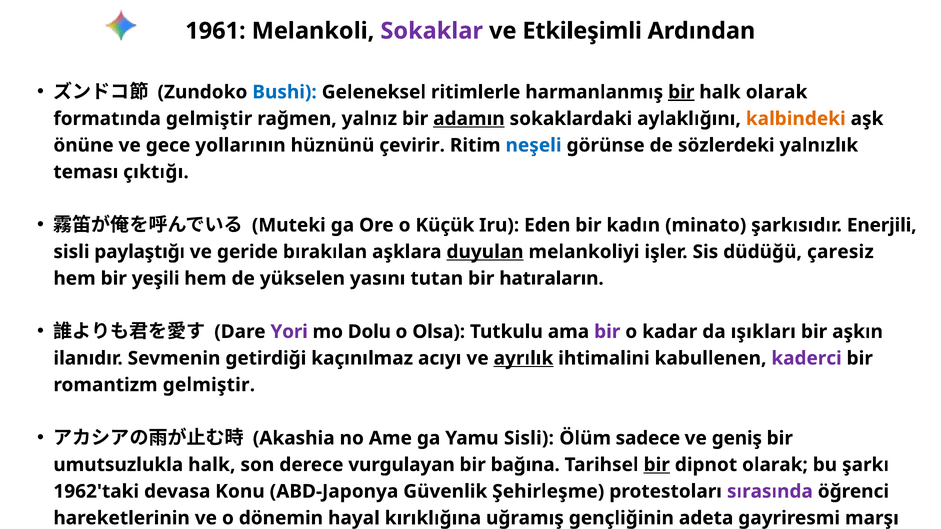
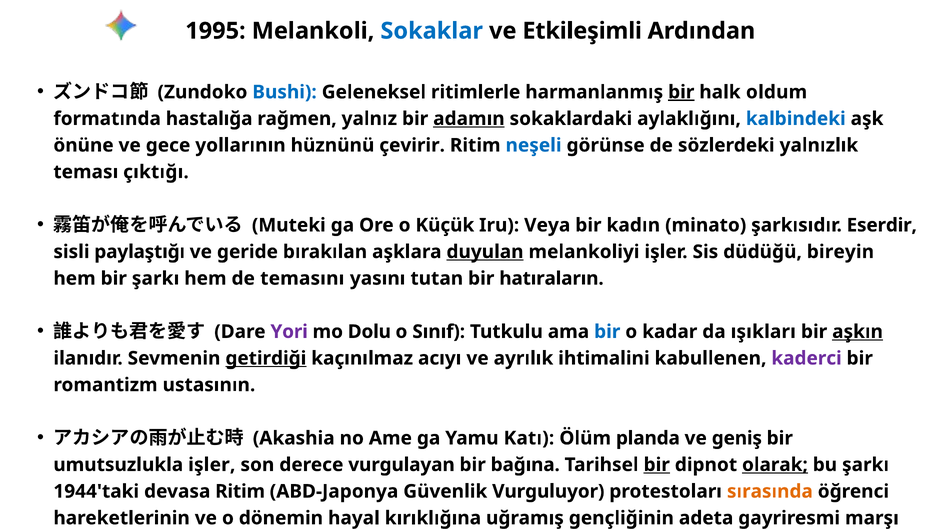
1961: 1961 -> 1995 (215, 31)
Sokaklar colour: purple -> blue (432, 31)
halk olarak: olarak -> oldum (777, 92)
formatında gelmiştir: gelmiştir -> hastalığa (209, 119)
kalbindeki colour: orange -> blue (796, 119)
Eden: Eden -> Veya (547, 225)
Enerjili: Enerjili -> Eserdir (882, 225)
çaresiz: çaresiz -> bireyin (840, 252)
bir yeşili: yeşili -> şarkı (156, 279)
yükselen: yükselen -> temasını (302, 279)
Olsa: Olsa -> Sınıf (439, 332)
bir colour: purple -> blue (607, 332)
aşkın underline: none -> present (858, 332)
getirdiği underline: none -> present (266, 359)
ayrılık underline: present -> none (523, 359)
romantizm gelmiştir: gelmiştir -> ustasının (209, 385)
Yamu Sisli: Sisli -> Katı (529, 438)
sadece: sadece -> planda (648, 438)
umutsuzlukla halk: halk -> işler (212, 465)
olarak underline: none -> present (775, 465)
1962'taki: 1962'taki -> 1944'taki (96, 492)
devasa Konu: Konu -> Ritim (240, 492)
Şehirleşme: Şehirleşme -> Vurguluyor (548, 492)
sırasında colour: purple -> orange (770, 492)
